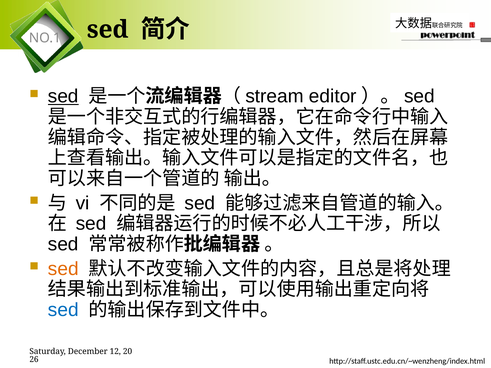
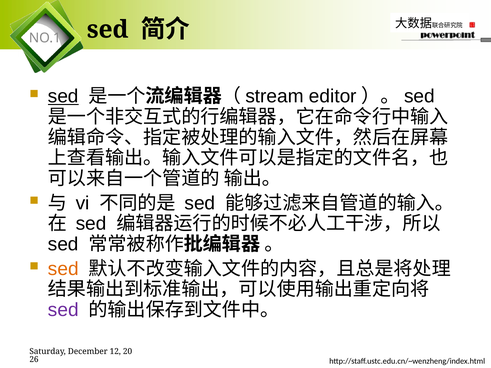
sed colour: blue -> purple (63, 310)
